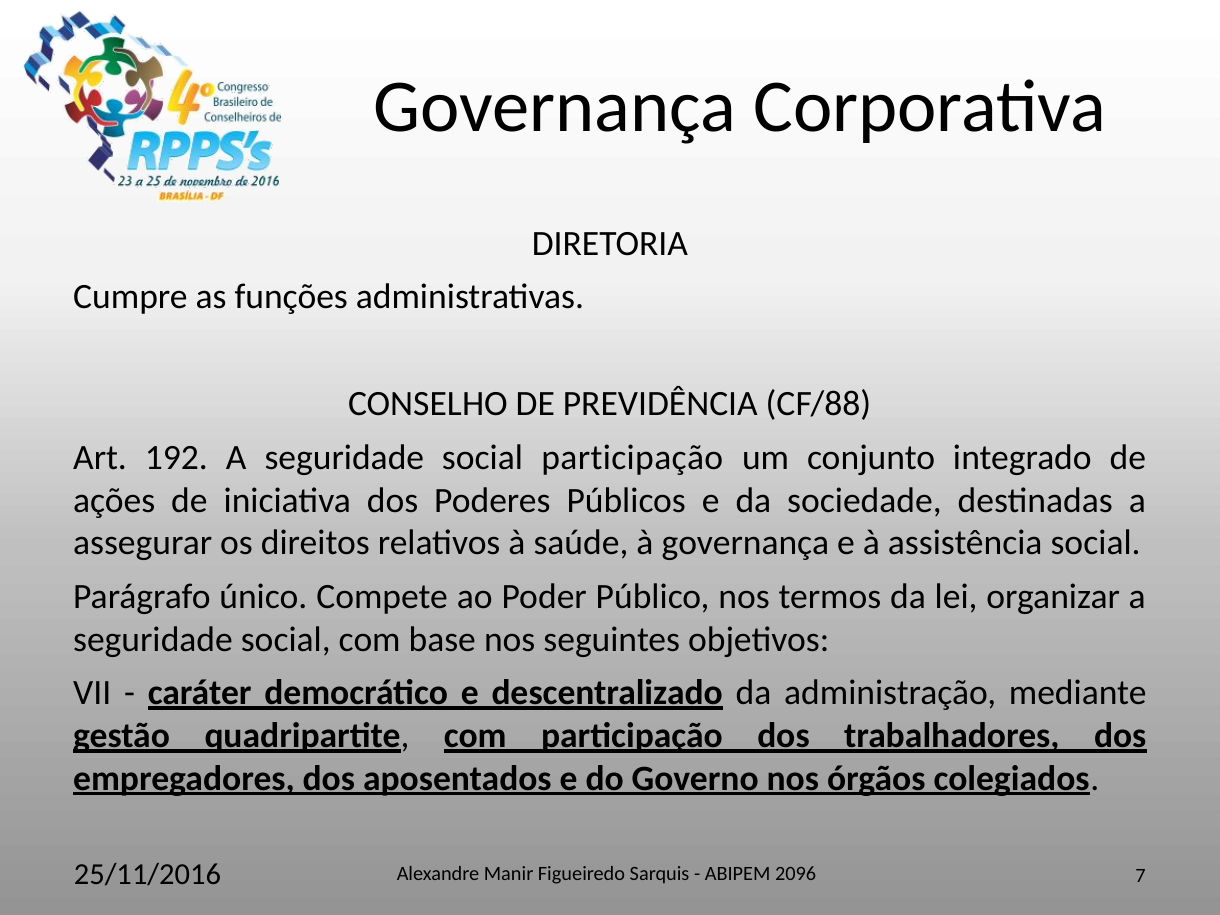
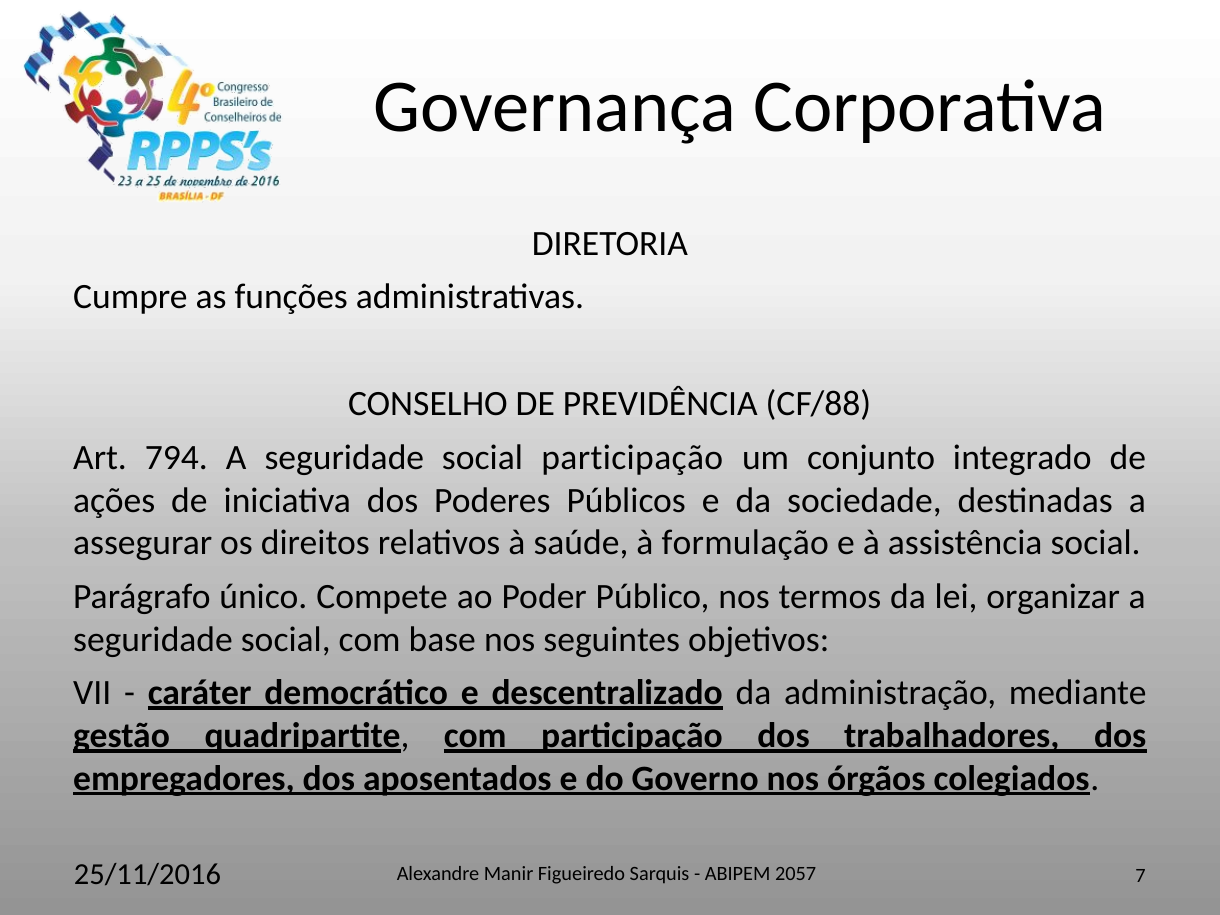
192: 192 -> 794 (176, 458)
à governança: governança -> formulação (745, 543)
2096: 2096 -> 2057 (796, 874)
